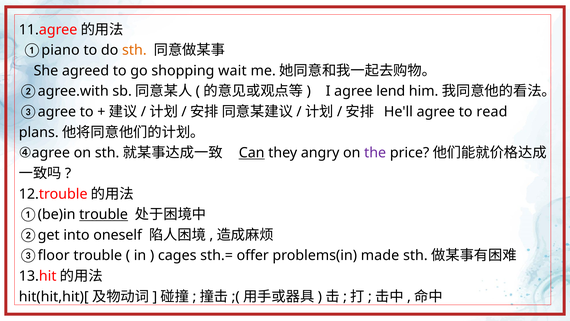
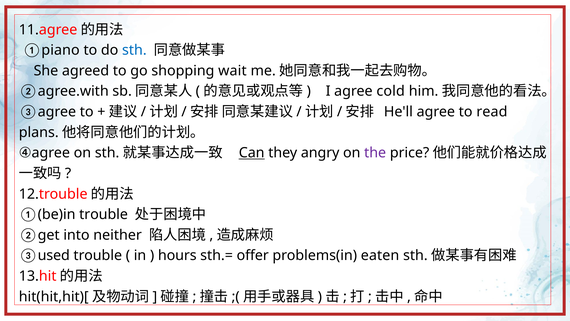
sth colour: orange -> blue (134, 50)
lend: lend -> cold (391, 91)
trouble underline: present -> none (104, 214)
oneself: oneself -> neither (118, 235)
floor: floor -> used (54, 255)
cages: cages -> hours (177, 255)
made: made -> eaten (380, 255)
